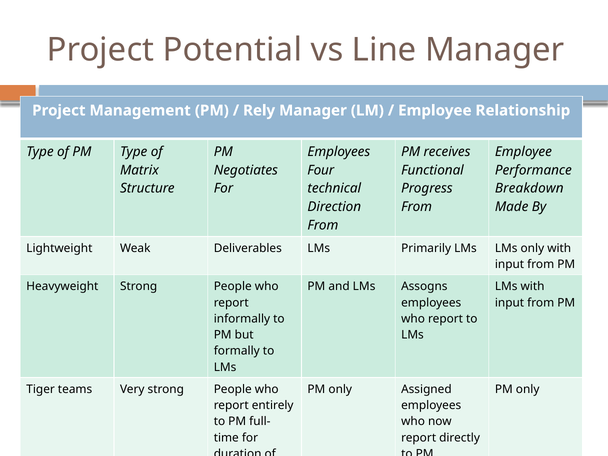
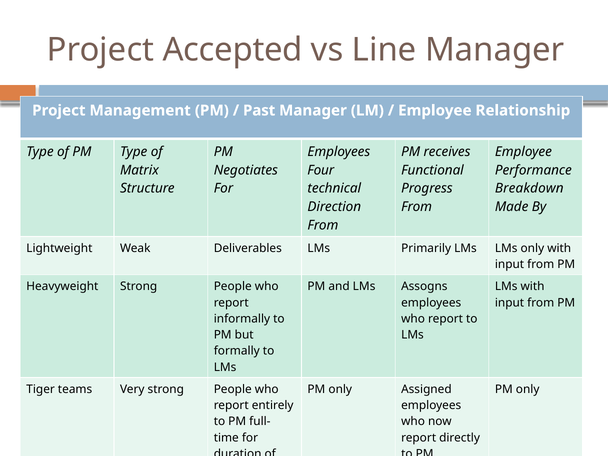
Potential: Potential -> Accepted (233, 50)
Rely: Rely -> Past (259, 110)
